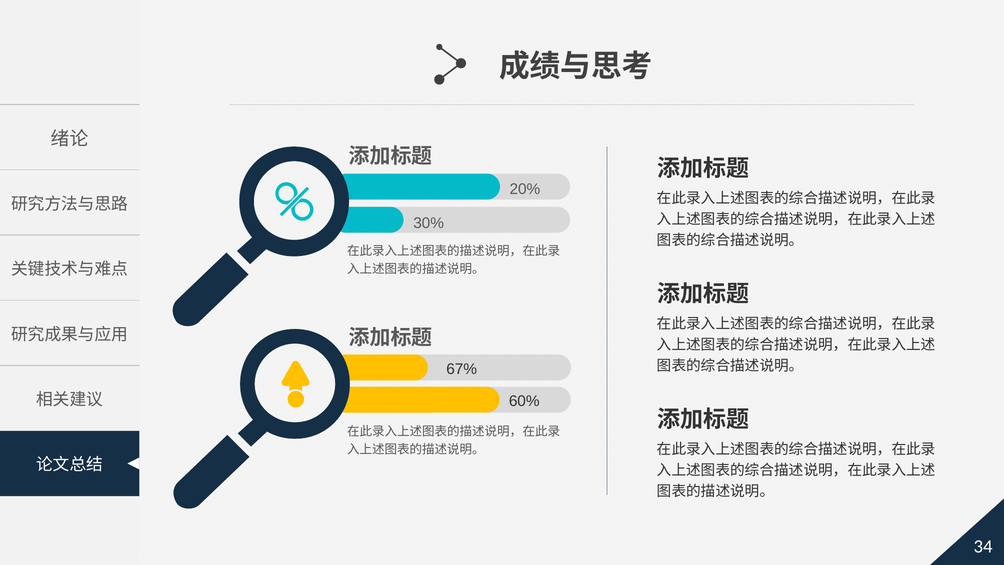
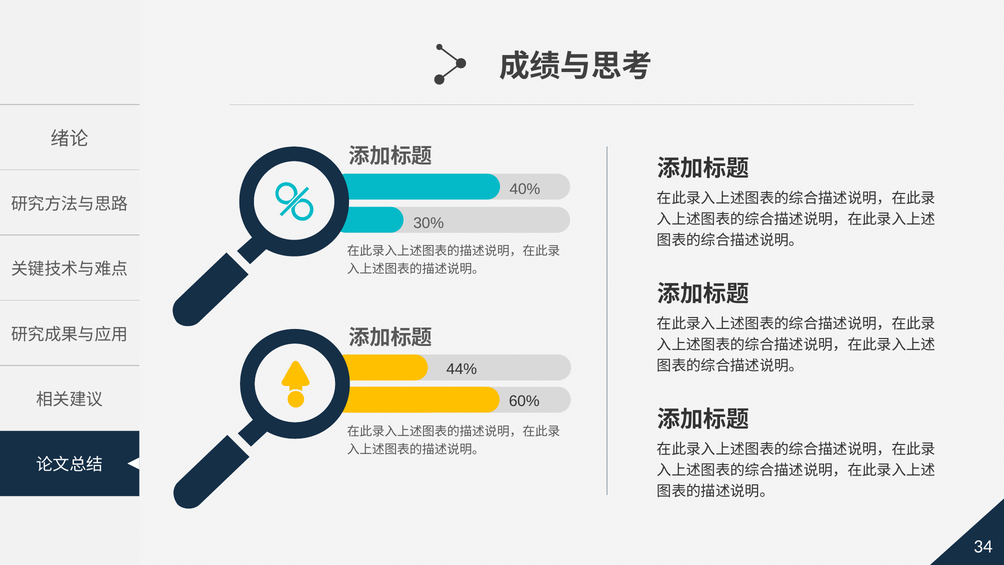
20%: 20% -> 40% (525, 189)
67%: 67% -> 44% (462, 369)
